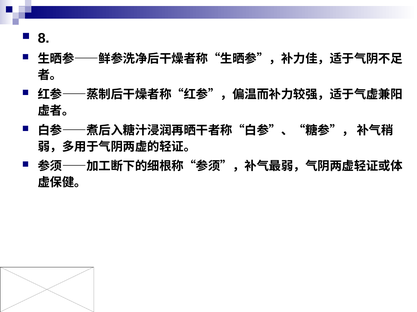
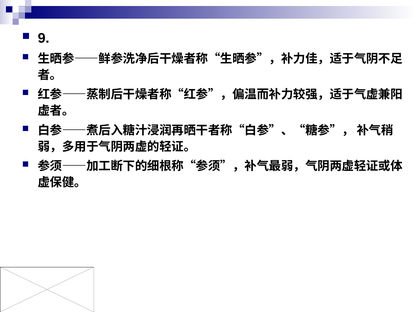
8: 8 -> 9 (44, 38)
